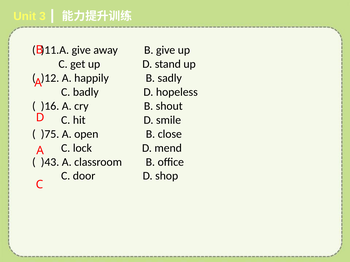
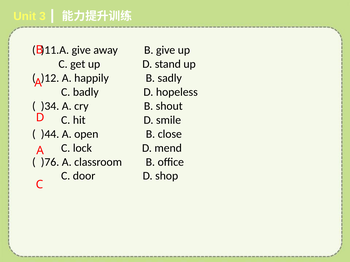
)16: )16 -> )34 (50, 106)
)75: )75 -> )44 (50, 134)
)43: )43 -> )76 (50, 162)
